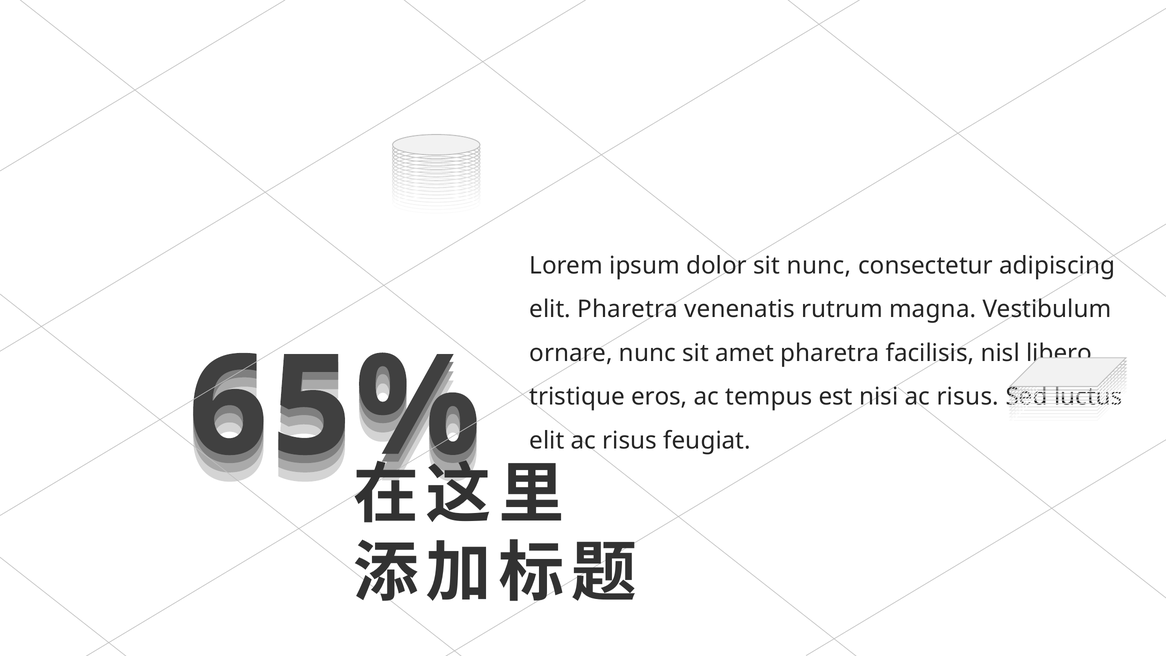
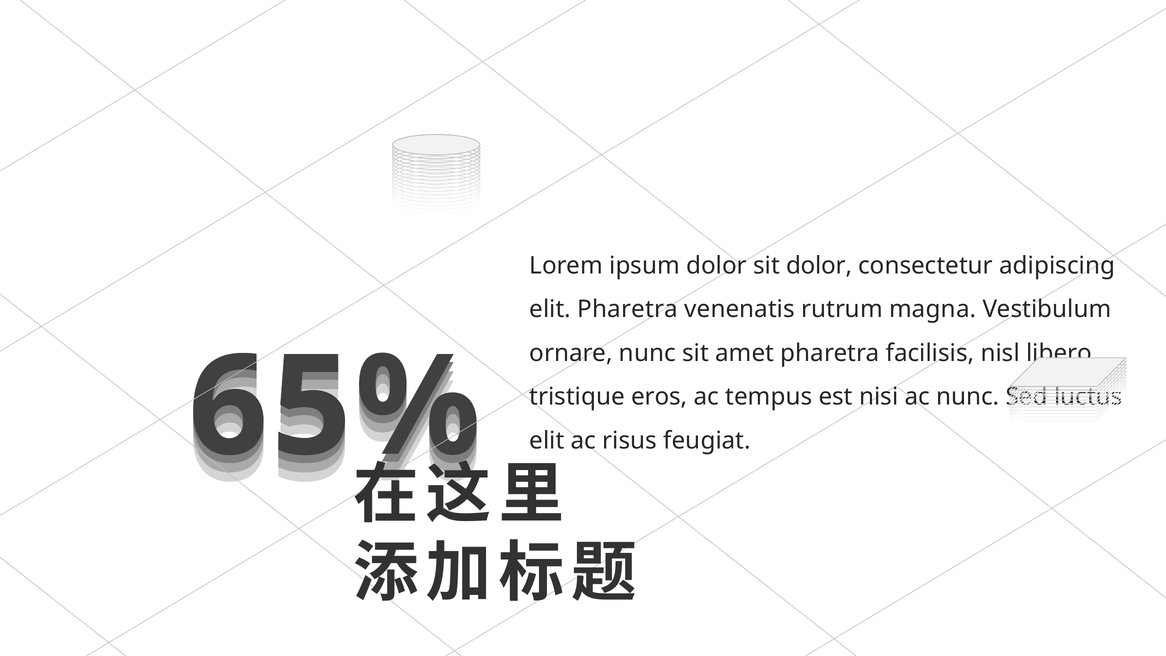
sit nunc: nunc -> dolor (819, 266)
nisi ac risus: risus -> nunc (968, 397)
